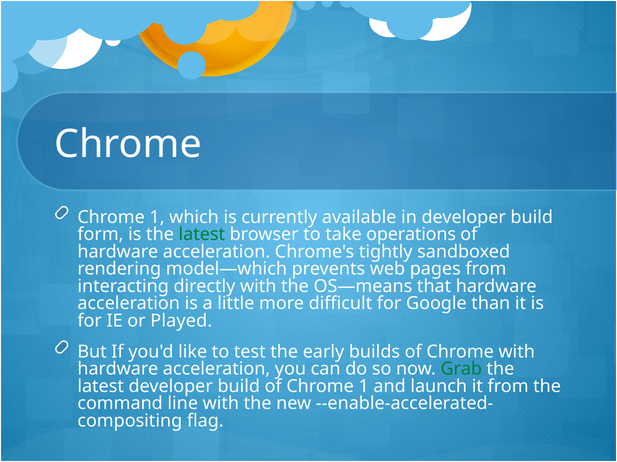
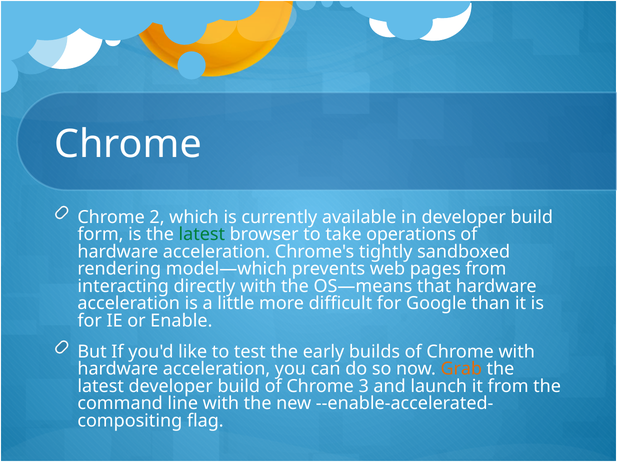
1: 1 -> 2 (157, 218)
Played: Played -> Enable (181, 321)
Grab colour: green -> orange (461, 370)
of Chrome 1: 1 -> 3 (364, 387)
